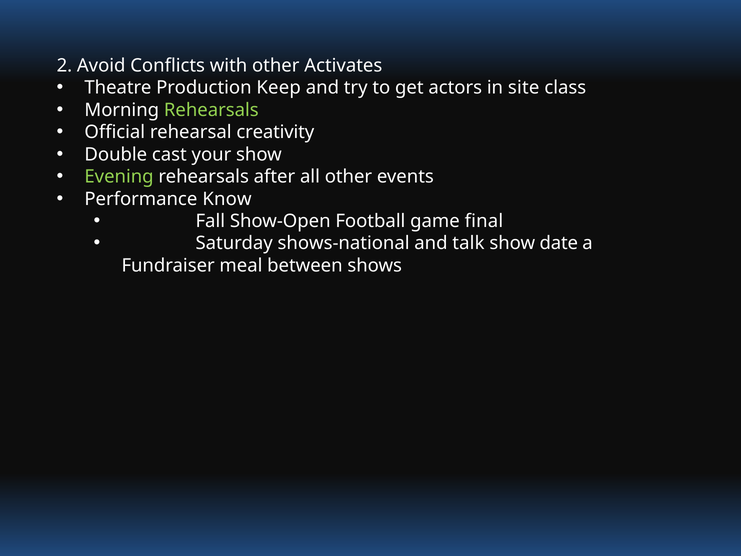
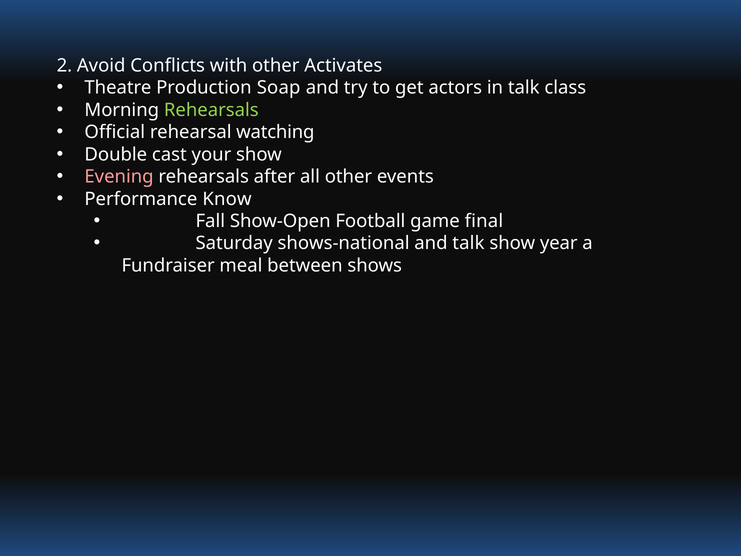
Keep: Keep -> Soap (279, 88)
in site: site -> talk (524, 88)
creativity: creativity -> watching (275, 132)
Evening colour: light green -> pink (119, 177)
date: date -> year (559, 243)
